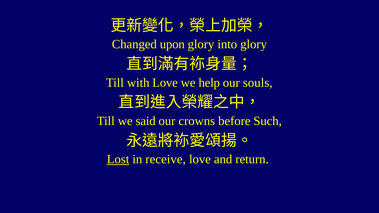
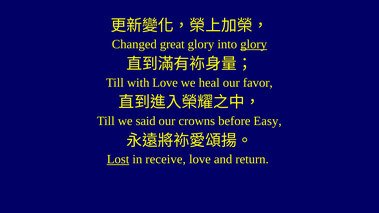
upon: upon -> great (172, 44)
glory underline: none -> present (254, 44)
help: help -> heal (209, 83)
souls: souls -> favor (258, 83)
Such: Such -> Easy (268, 121)
